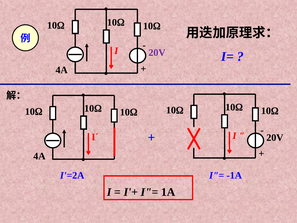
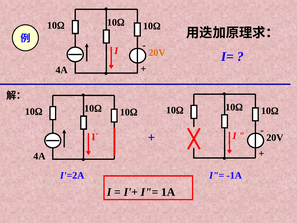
20V colour: purple -> orange (157, 53)
